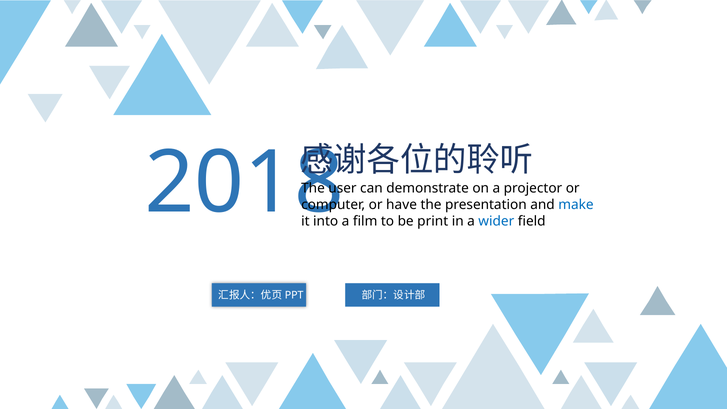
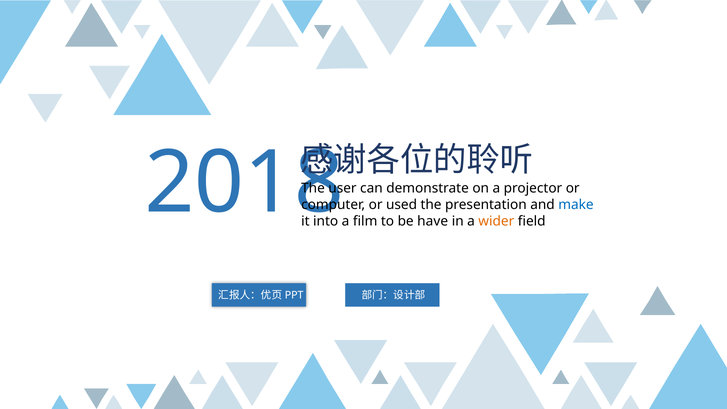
have: have -> used (402, 205)
print: print -> have (433, 221)
wider colour: blue -> orange (496, 221)
